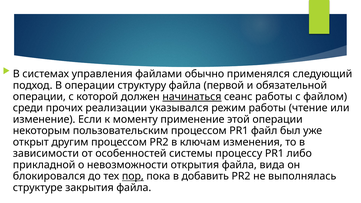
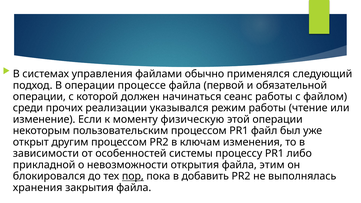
структуру: структуру -> процессе (142, 85)
начинаться underline: present -> none (192, 97)
применение: применение -> физическую (192, 119)
вида: вида -> этим (272, 165)
структуре: структуре -> хранения (38, 188)
